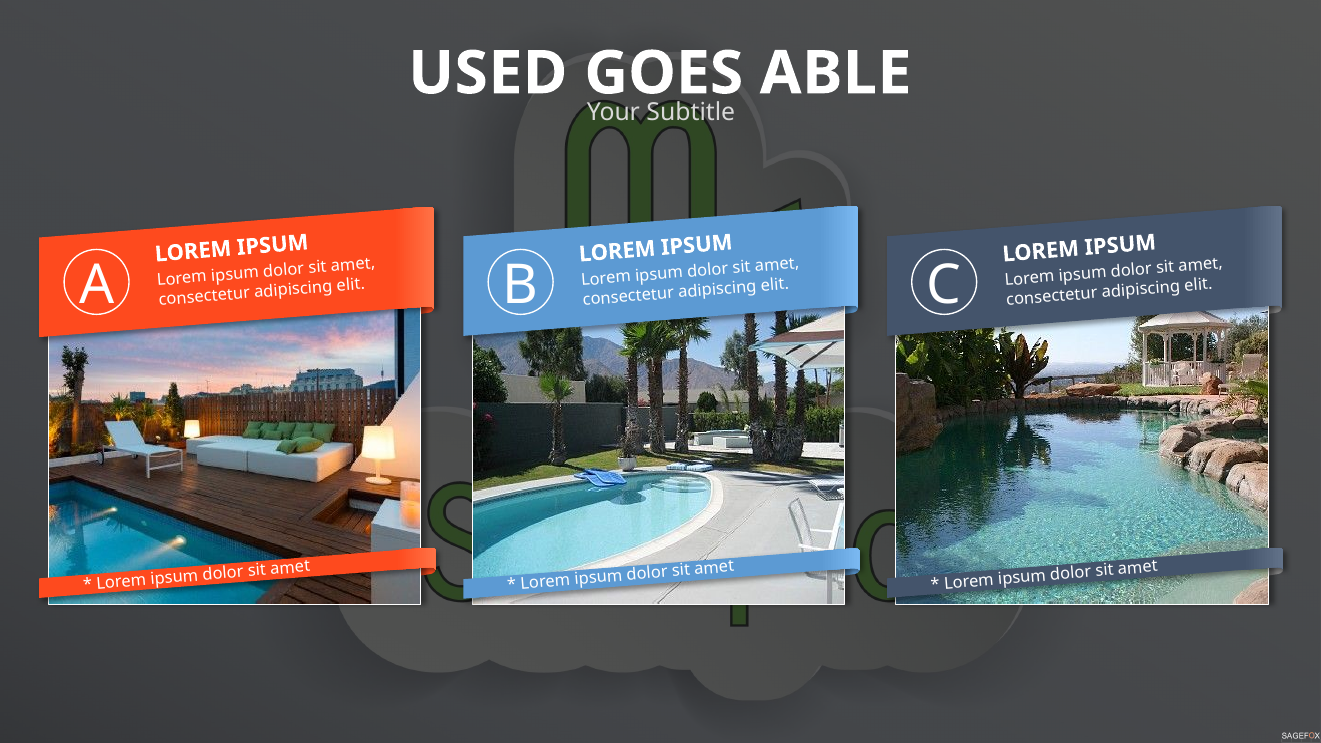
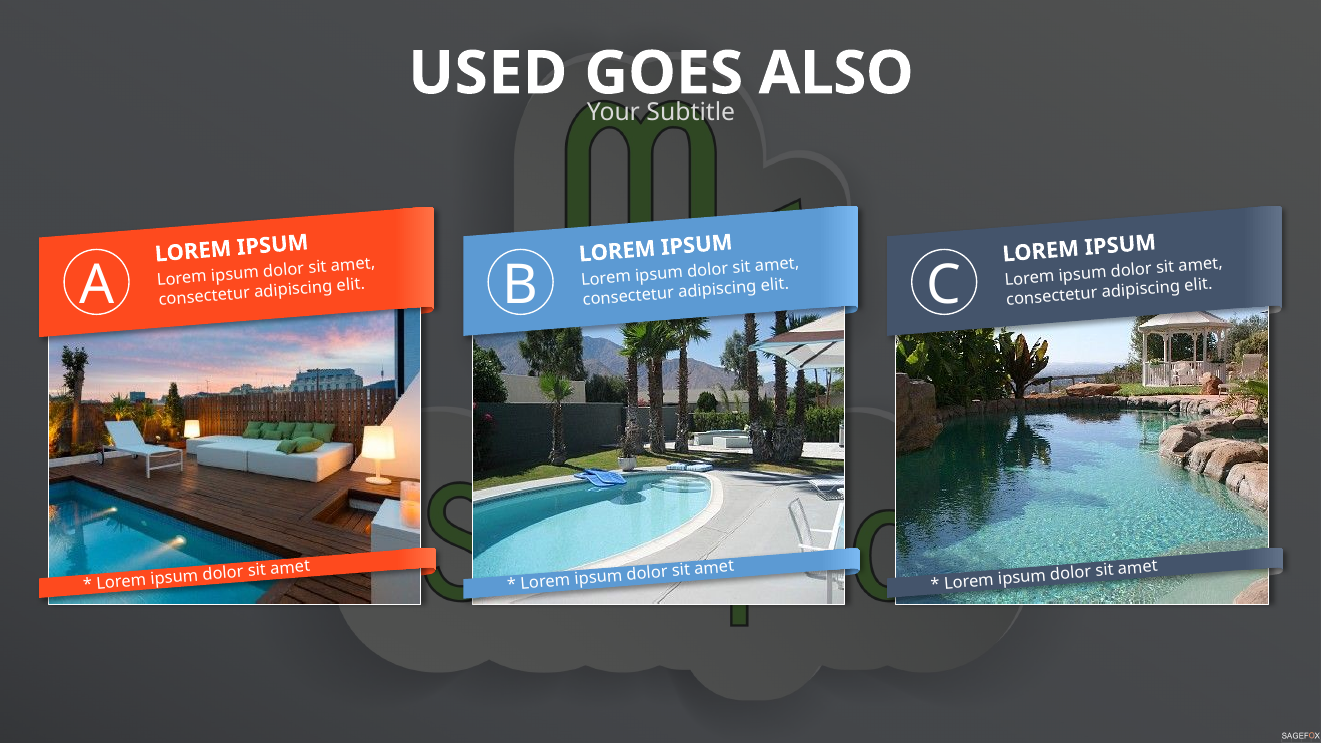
ABLE: ABLE -> ALSO (836, 73)
